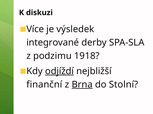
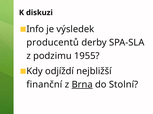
Více: Více -> Info (35, 29)
integrované: integrované -> producentů (53, 43)
1918: 1918 -> 1955 (87, 56)
odjíždí underline: present -> none (60, 72)
